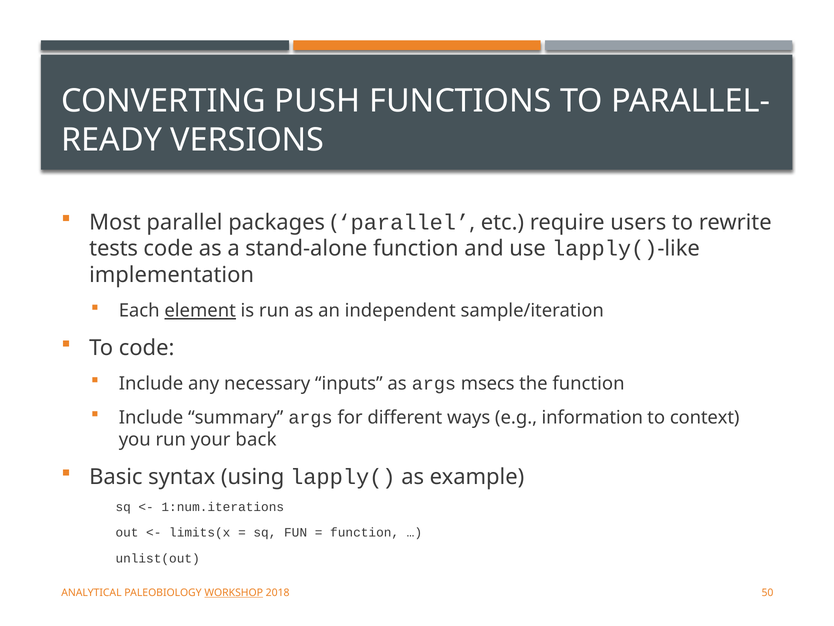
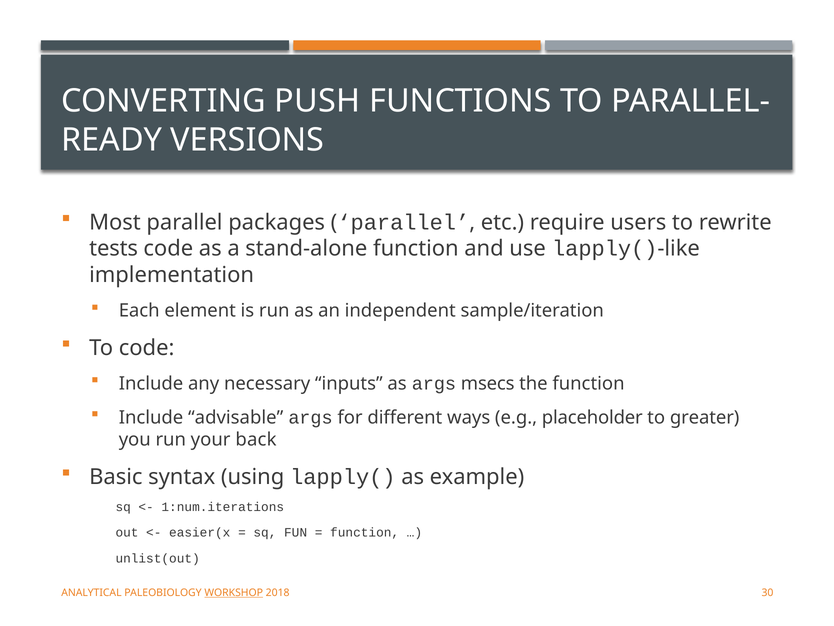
element underline: present -> none (200, 311)
summary: summary -> advisable (236, 417)
information: information -> placeholder (592, 417)
context: context -> greater (705, 417)
limits(x: limits(x -> easier(x (200, 532)
50: 50 -> 30 (768, 593)
